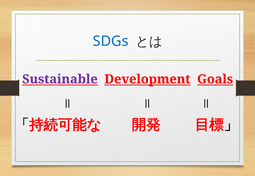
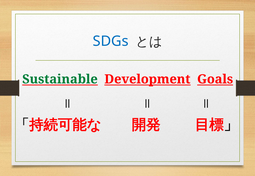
Sustainable colour: purple -> green (60, 79)
